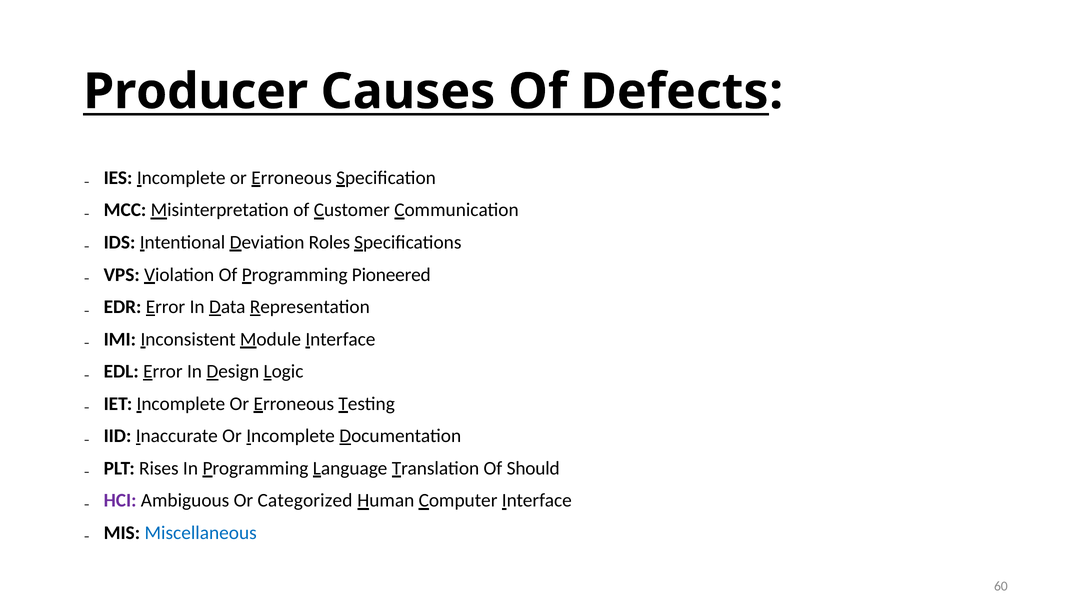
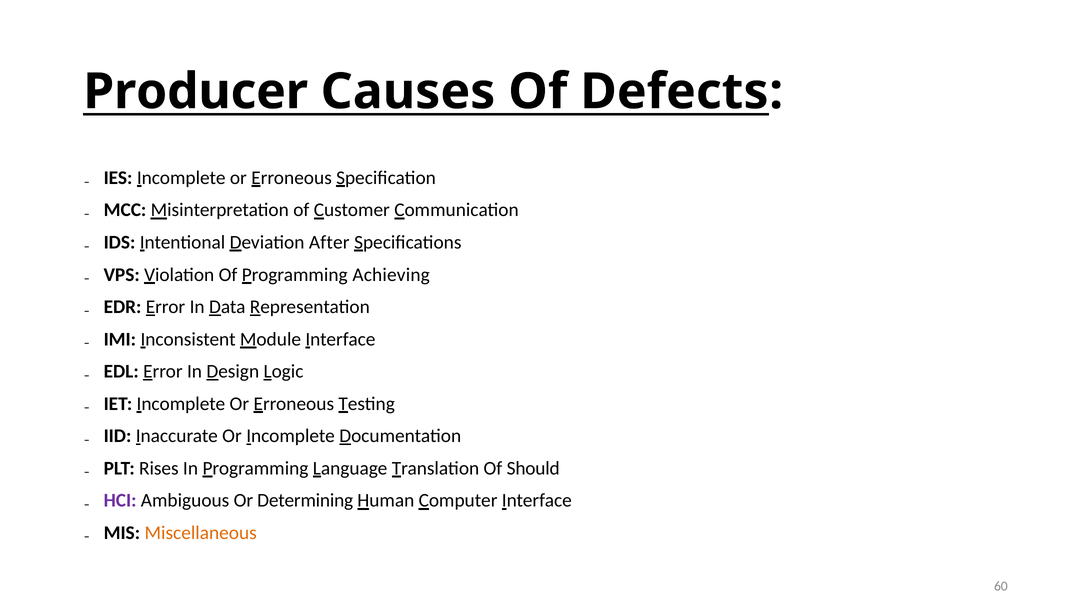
Roles: Roles -> After (329, 242)
Pioneered: Pioneered -> Achieving (391, 274)
Categorized: Categorized -> Determining (305, 500)
Miscellaneous colour: blue -> orange (201, 532)
